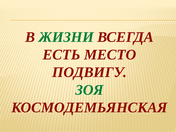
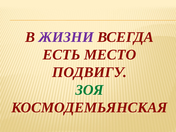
ЖИЗНИ colour: green -> purple (66, 37)
